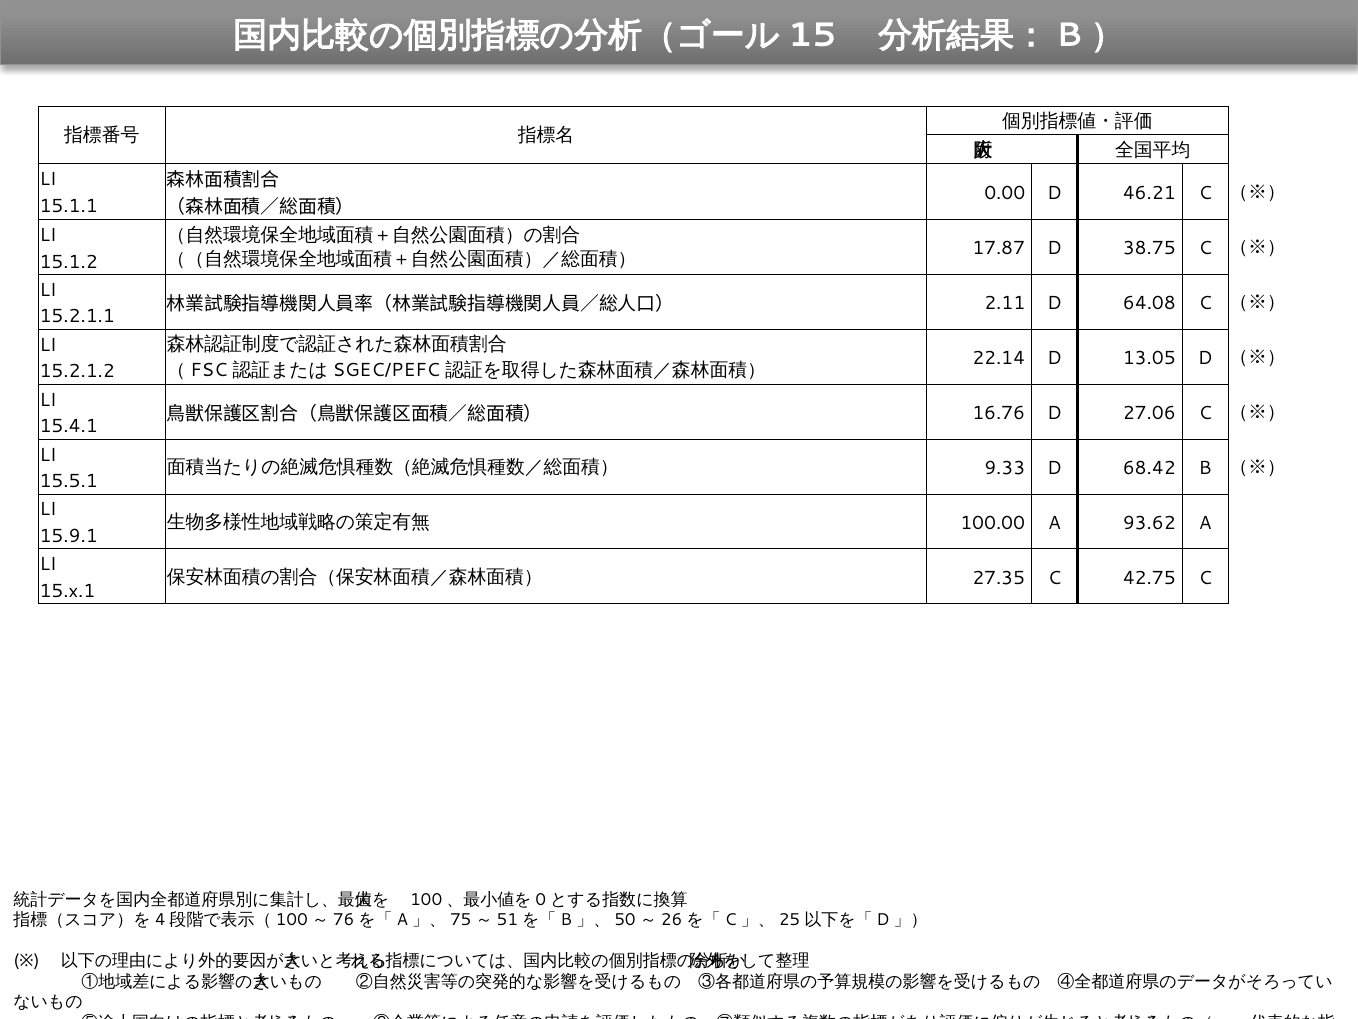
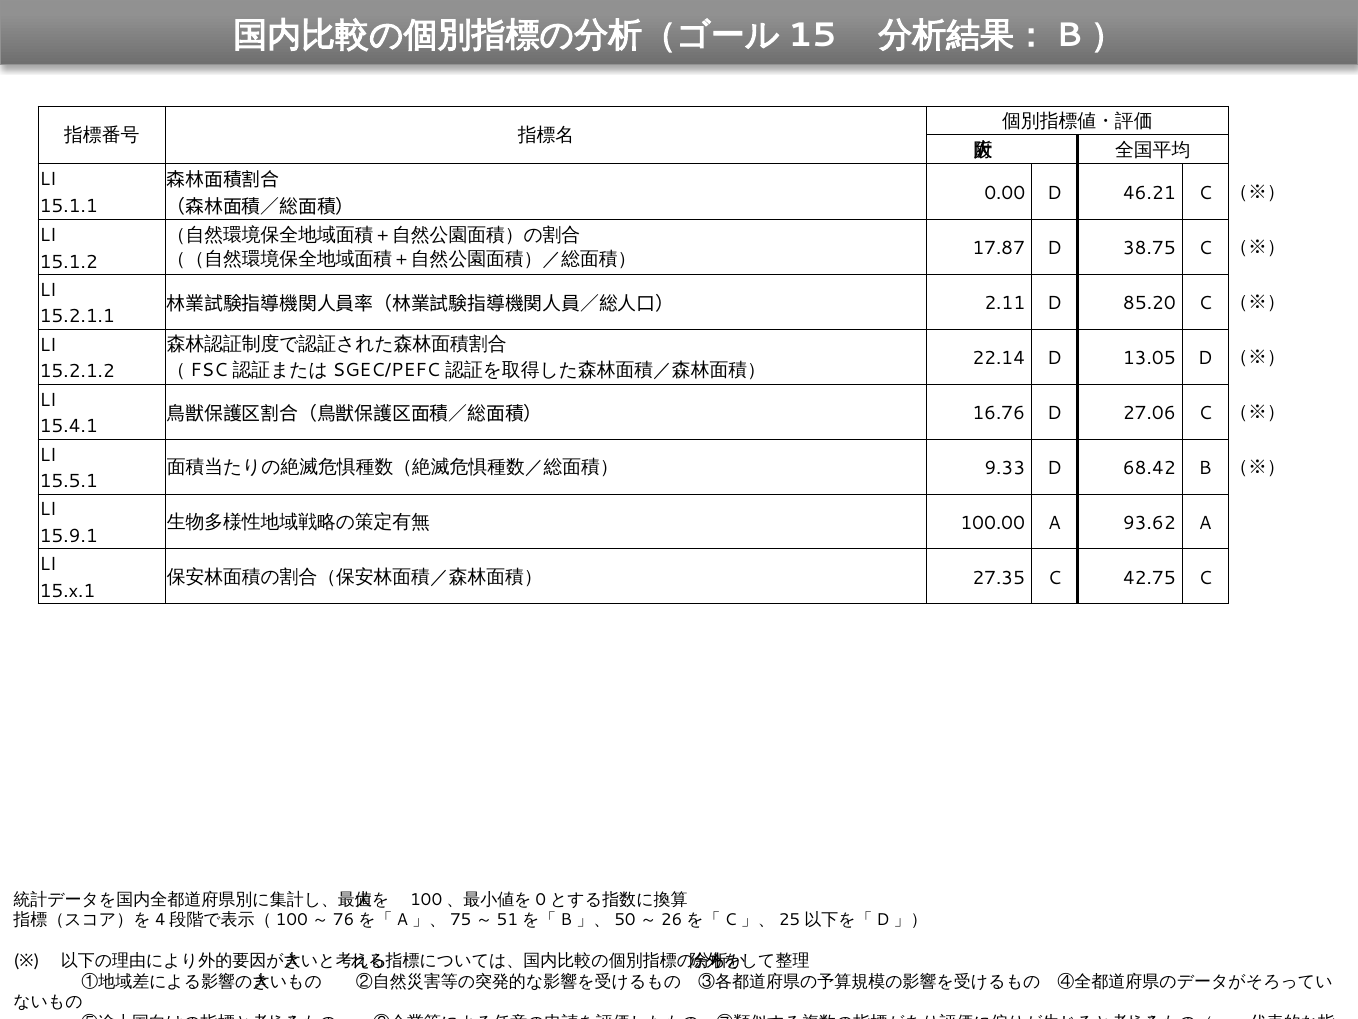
64.08: 64.08 -> 85.20 (1149, 303)
